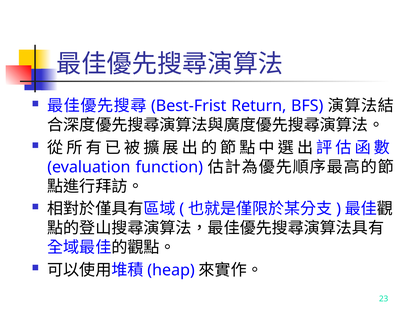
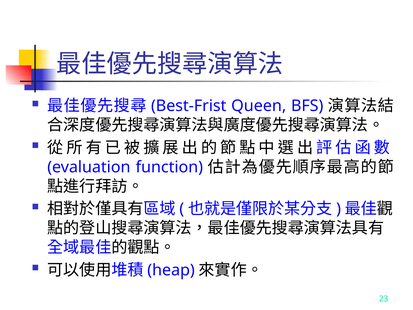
Return: Return -> Queen (259, 106)
